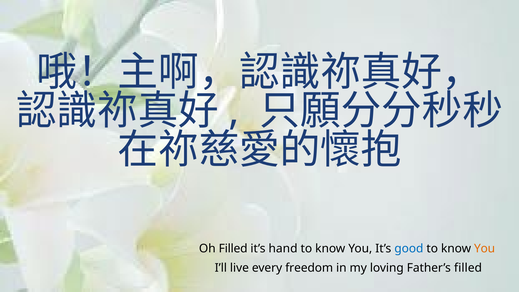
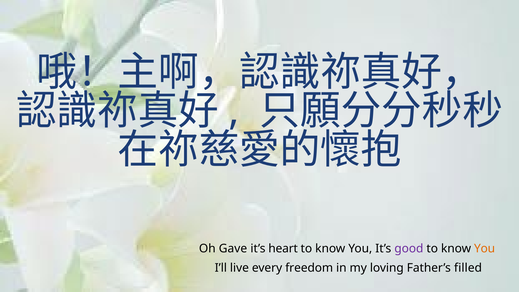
Oh Filled: Filled -> Gave (233, 249)
hand: hand -> heart (283, 249)
good colour: blue -> purple (409, 249)
